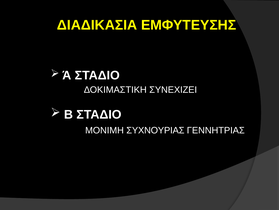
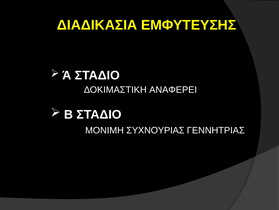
ΣΥΝΕΧΙΖΕΙ: ΣΥΝΕΧΙΖΕΙ -> ΑΝΑΦΕΡΕΙ (173, 89)
